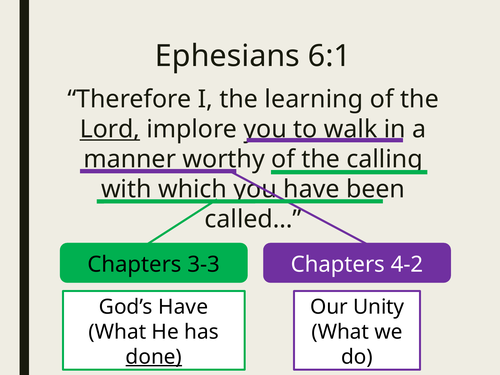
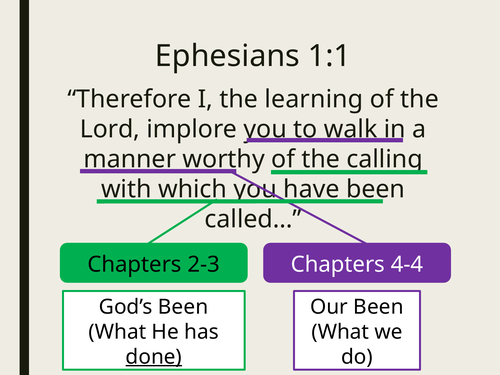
6:1: 6:1 -> 1:1 (329, 56)
Lord underline: present -> none (110, 129)
3-3: 3-3 -> 2-3 (204, 264)
4-2: 4-2 -> 4-4 (407, 264)
God’s Have: Have -> Been (183, 307)
Our Unity: Unity -> Been (379, 307)
